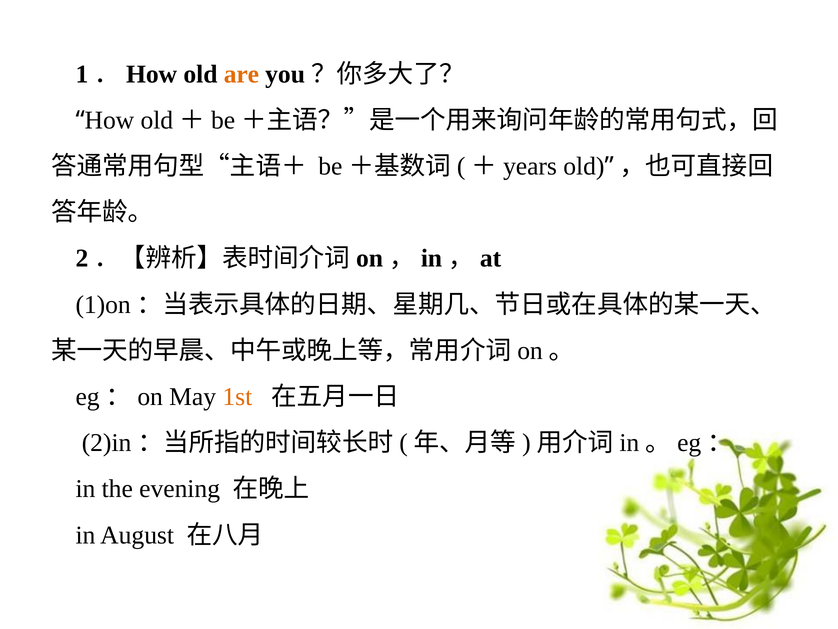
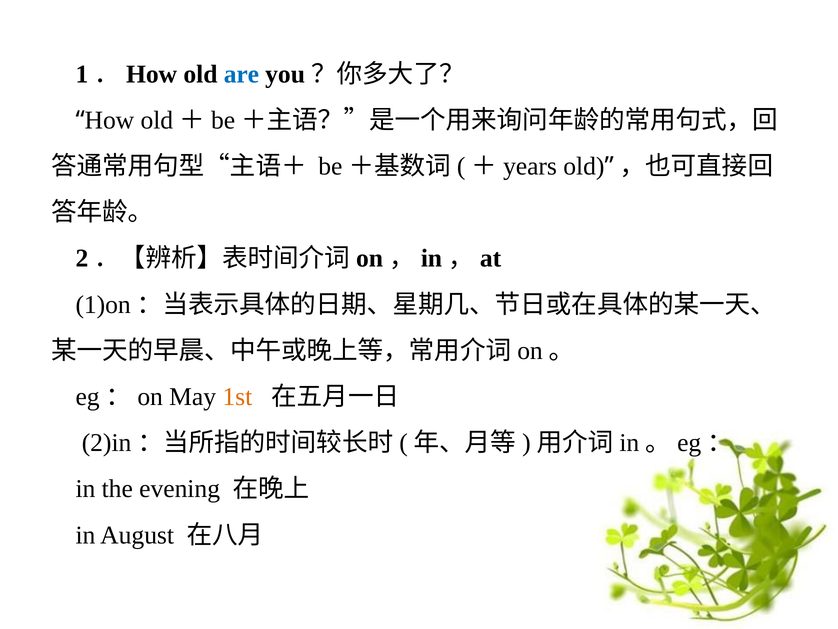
are colour: orange -> blue (241, 74)
